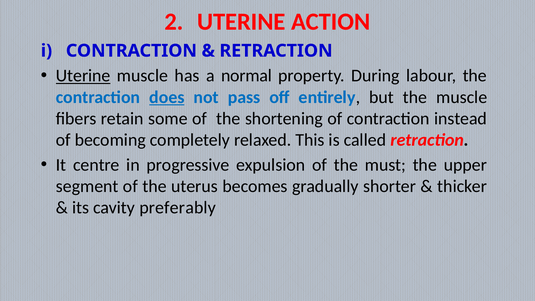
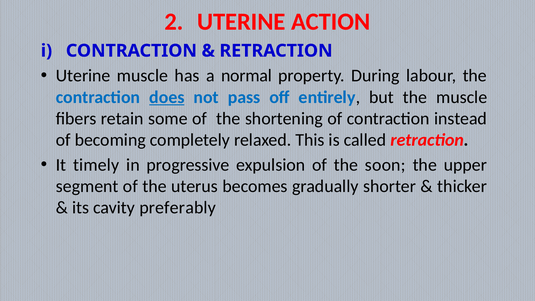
Uterine underline: present -> none (83, 76)
centre: centre -> timely (96, 165)
must: must -> soon (385, 165)
